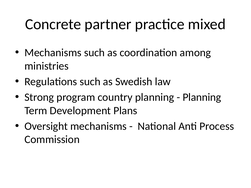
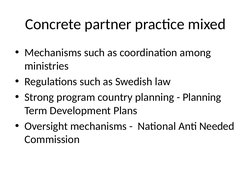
Process: Process -> Needed (217, 126)
